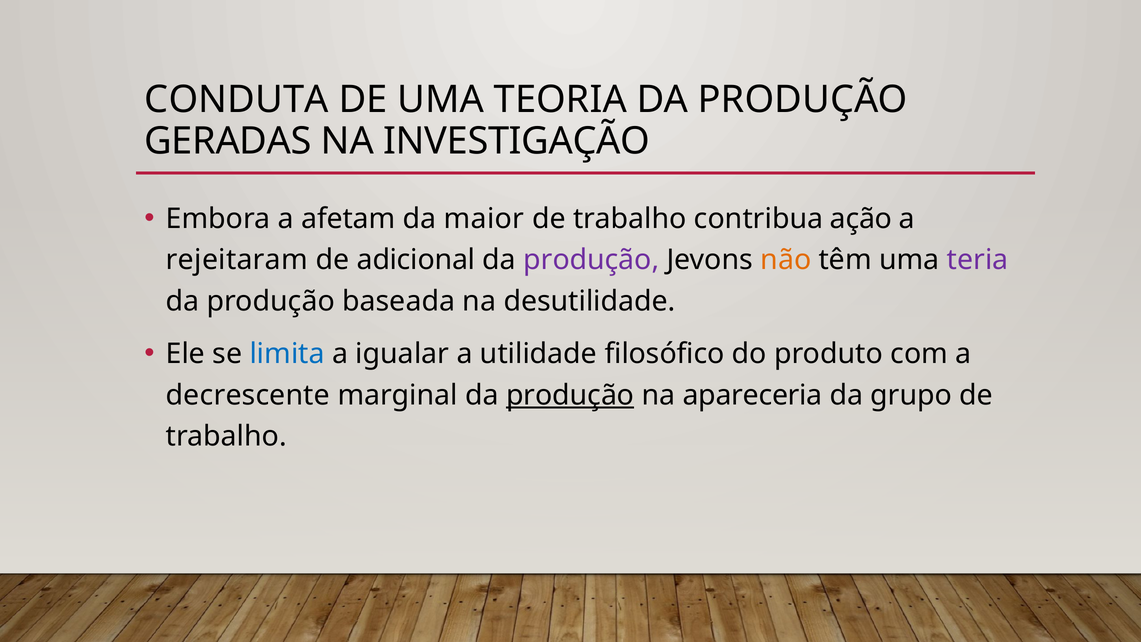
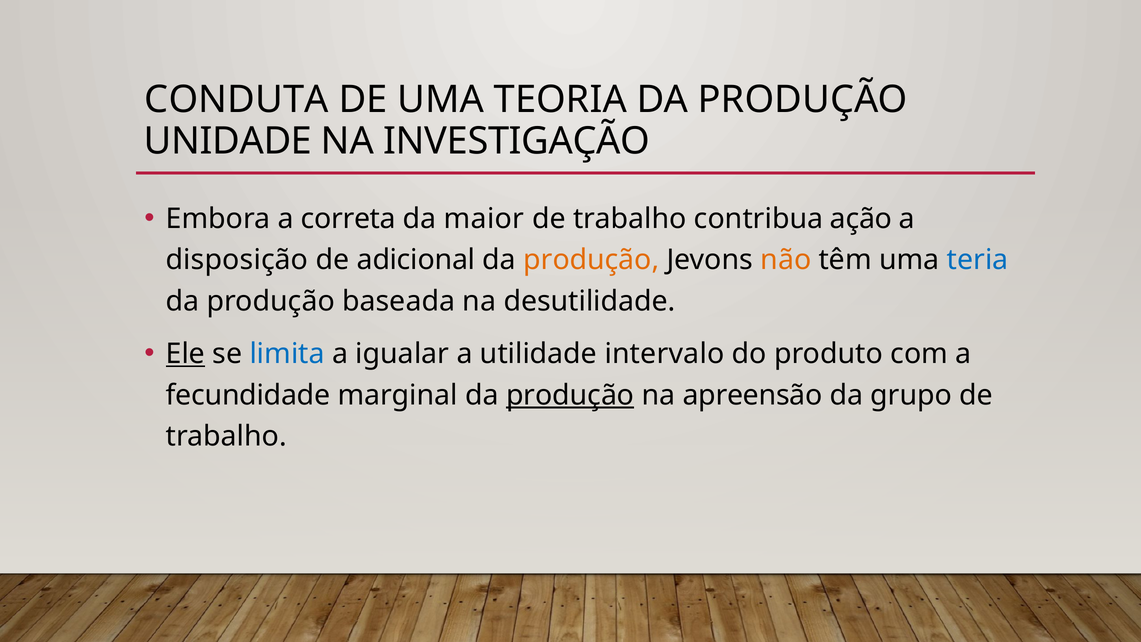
GERADAS: GERADAS -> UNIDADE (228, 141)
afetam: afetam -> correta (348, 219)
rejeitaram: rejeitaram -> disposição (237, 260)
produção colour: purple -> orange (591, 260)
teria colour: purple -> blue (978, 260)
Ele underline: none -> present (185, 354)
filosófico: filosófico -> intervalo (664, 354)
decrescente: decrescente -> fecundidade (248, 395)
apareceria: apareceria -> apreensão (752, 395)
